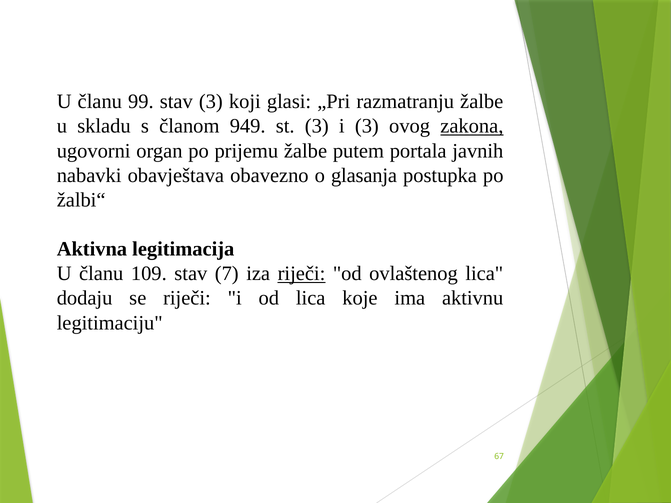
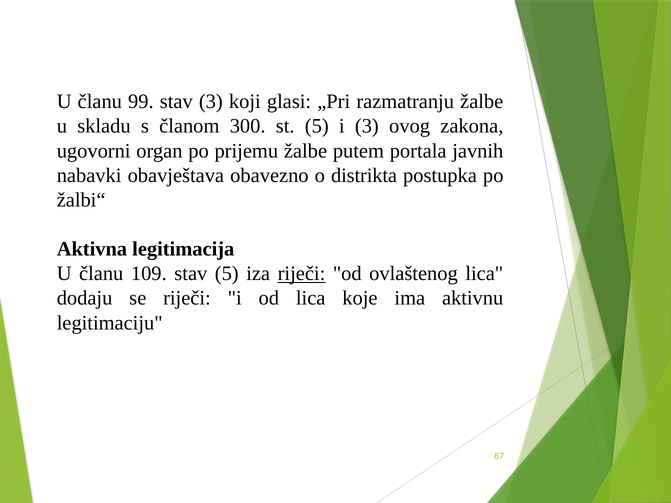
949: 949 -> 300 (248, 126)
st 3: 3 -> 5 (317, 126)
zakona underline: present -> none (472, 126)
glasanja: glasanja -> distrikta (364, 175)
stav 7: 7 -> 5 (227, 274)
